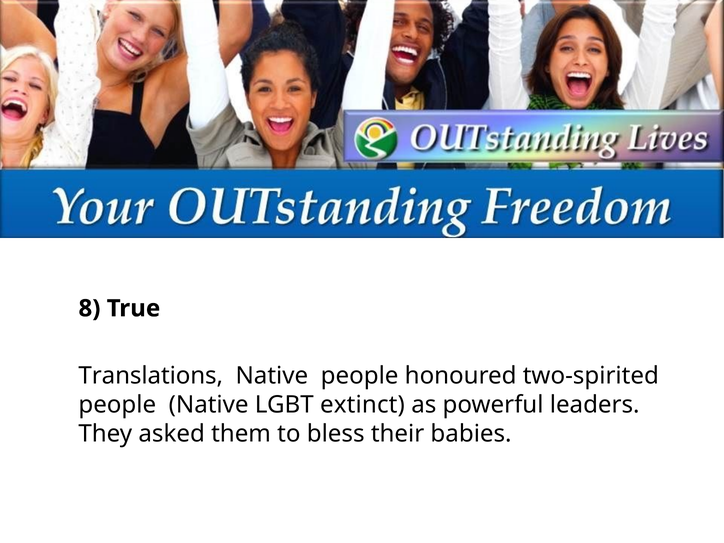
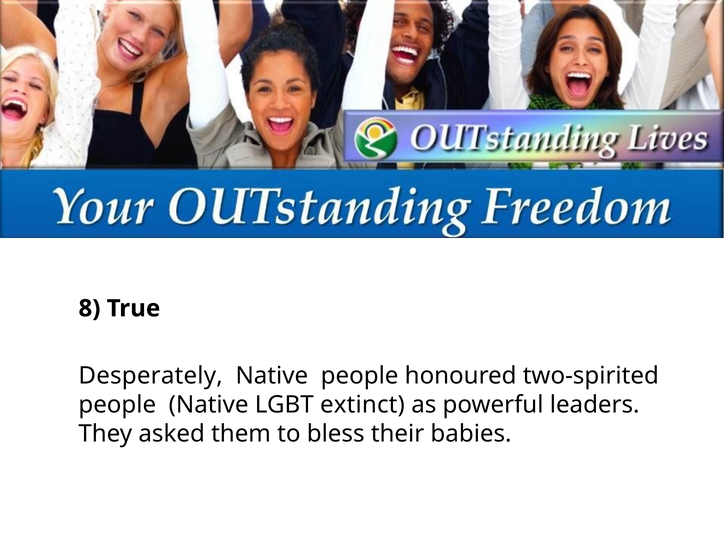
Translations: Translations -> Desperately (151, 376)
